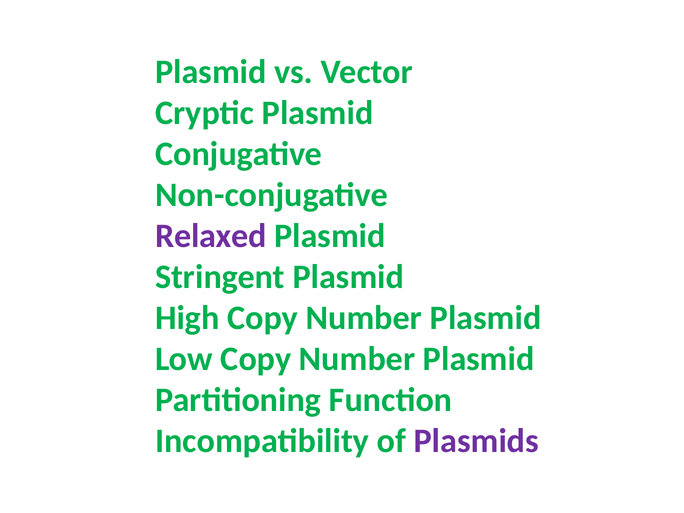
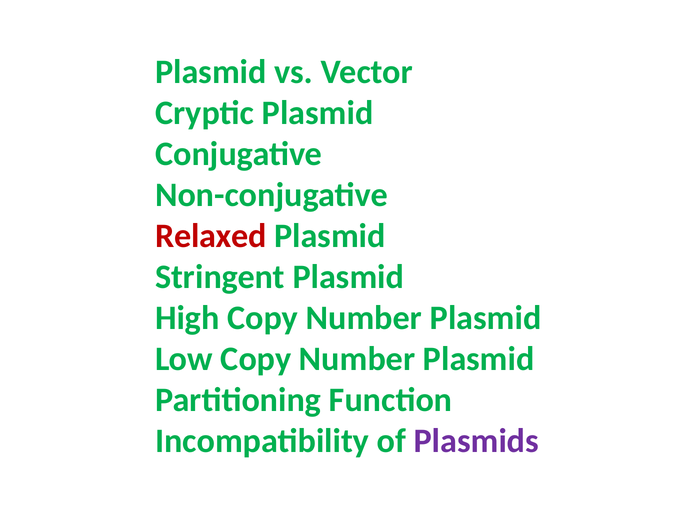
Relaxed colour: purple -> red (211, 236)
